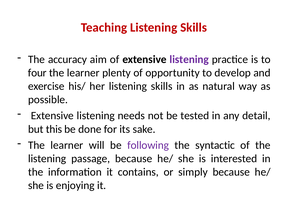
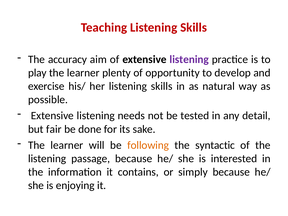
four: four -> play (37, 73)
this: this -> fair (54, 129)
following colour: purple -> orange (148, 145)
